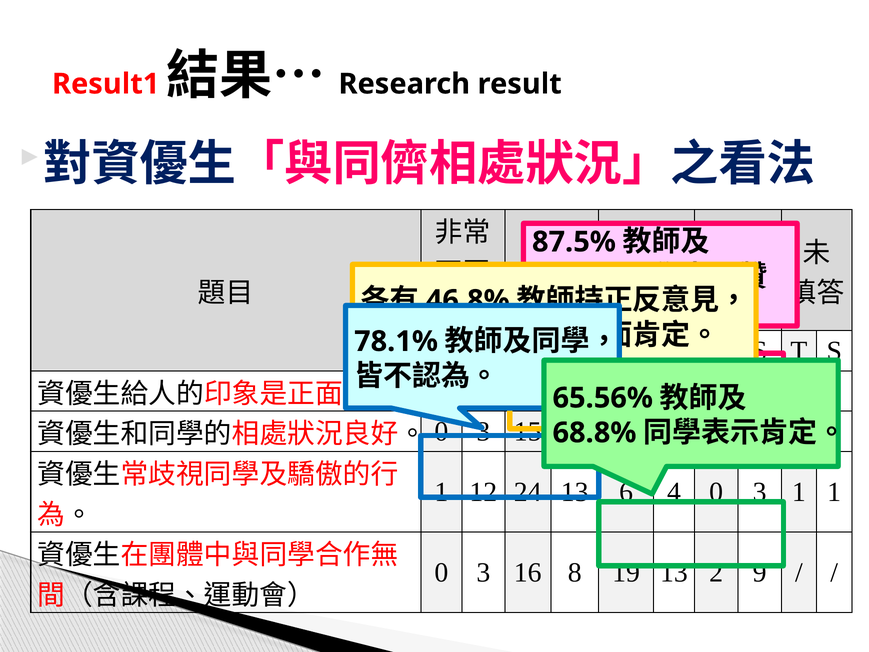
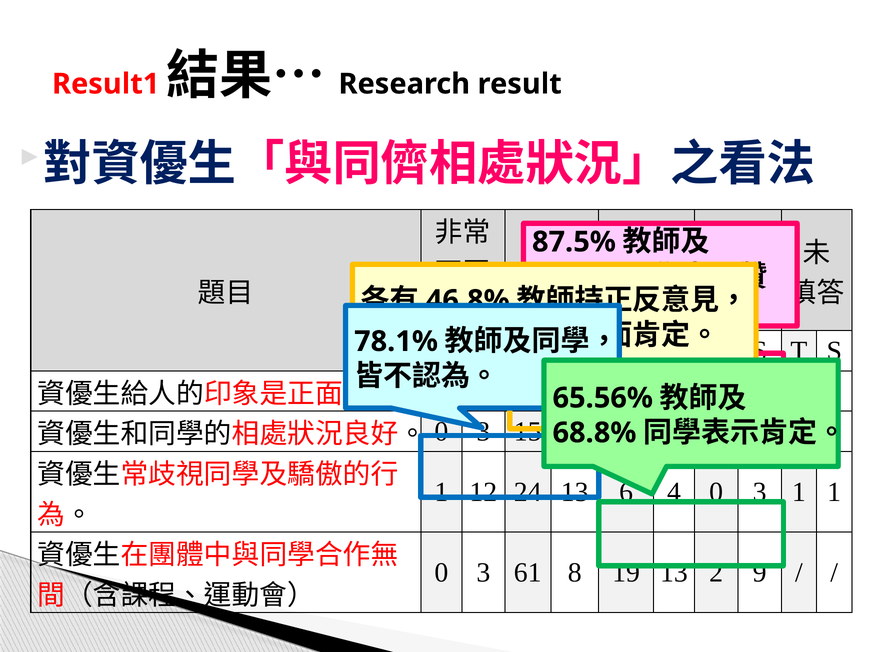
3 16: 16 -> 61 (528, 572)
